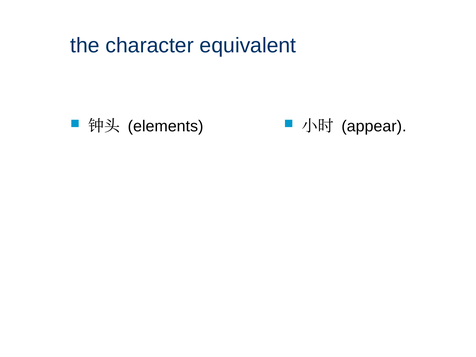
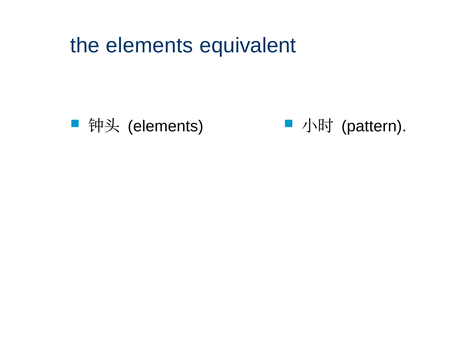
the character: character -> elements (150, 46)
appear: appear -> pattern (374, 126)
